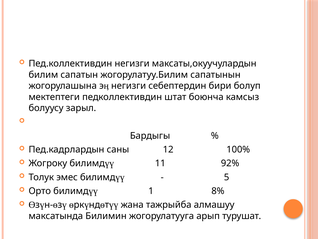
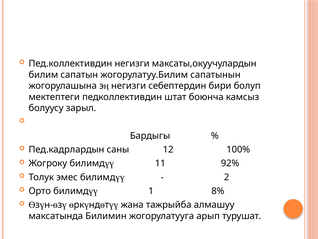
5: 5 -> 2 (227, 177)
